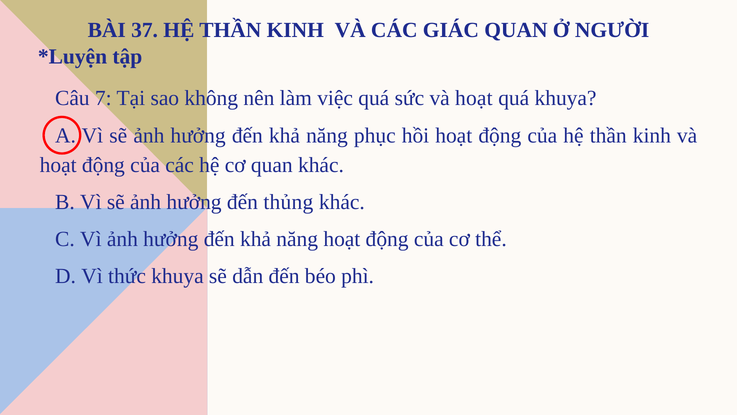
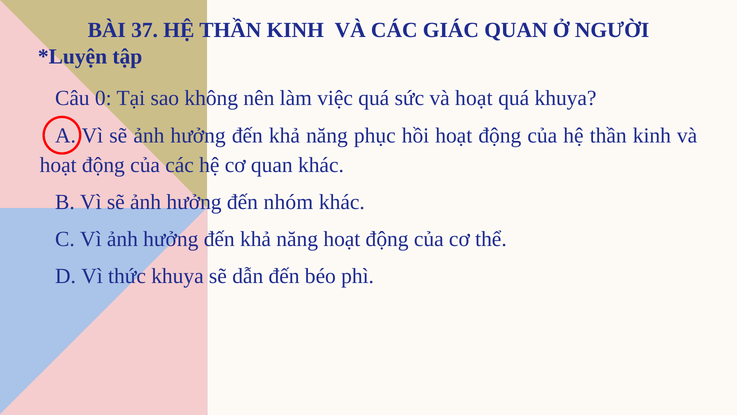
7: 7 -> 0 (103, 98)
thủng: thủng -> nhóm (288, 202)
